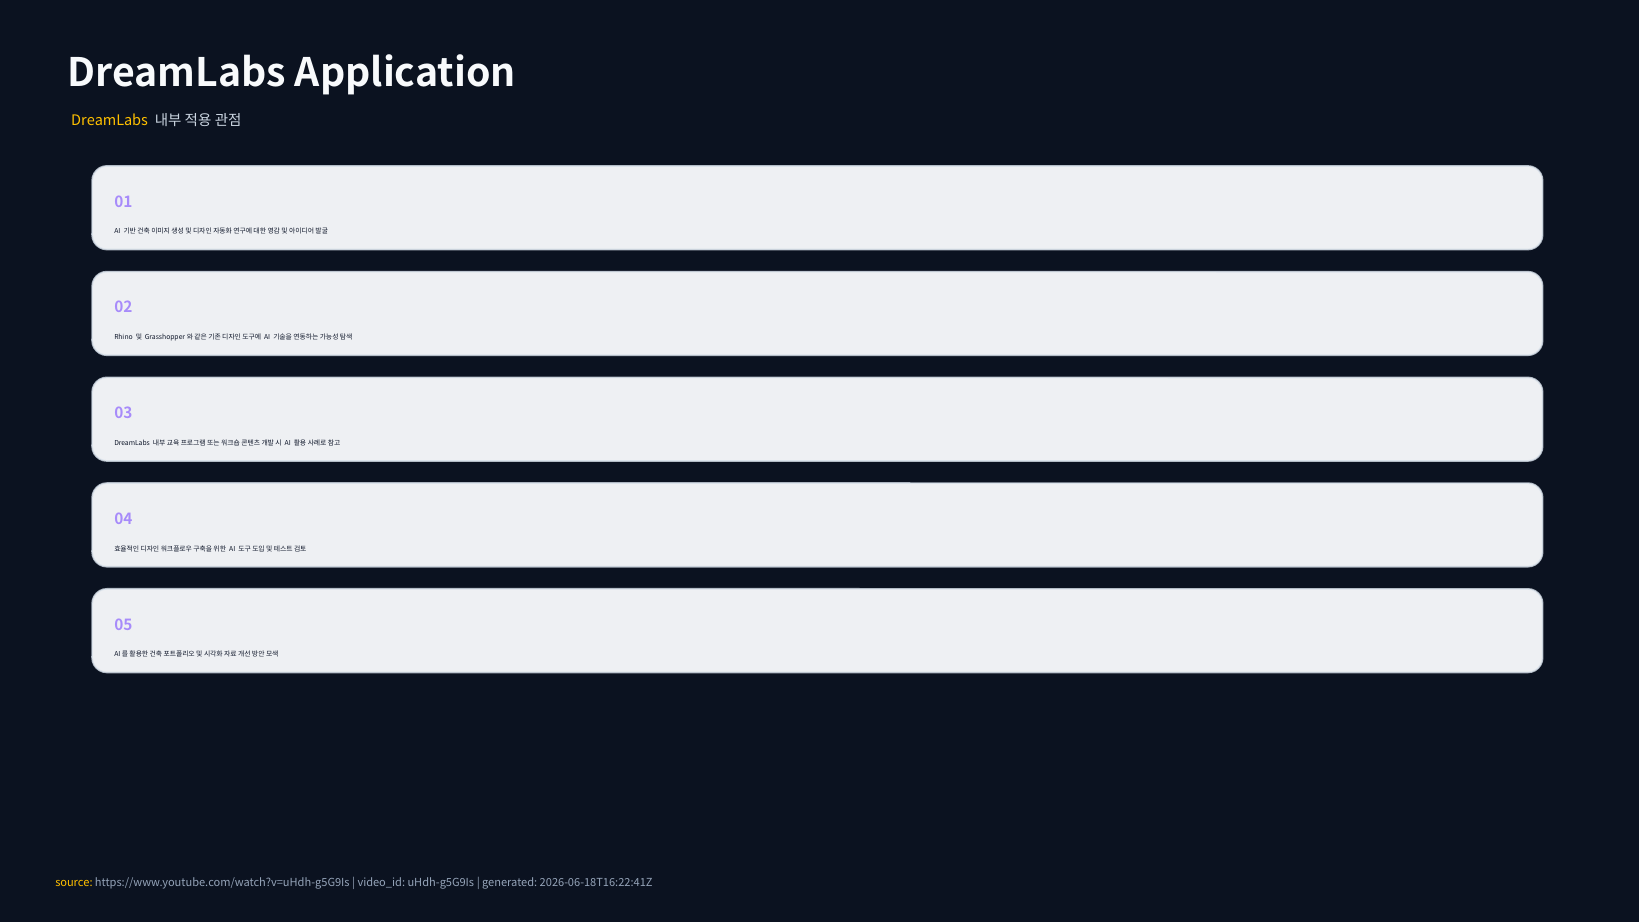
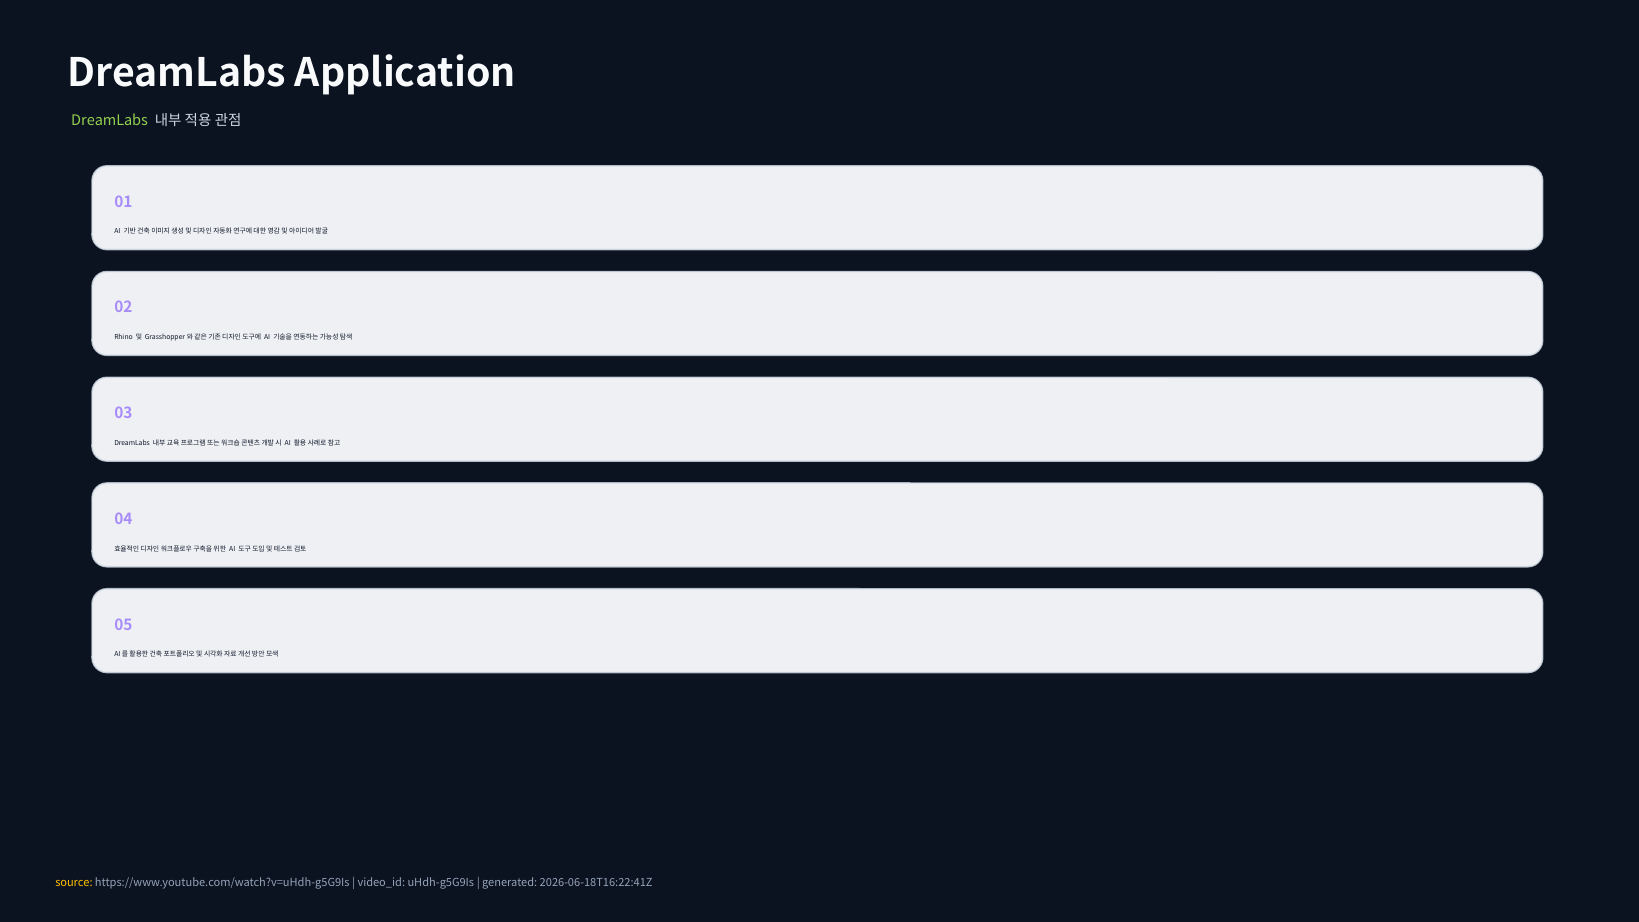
DreamLabs colour: yellow -> light green (110, 120)
